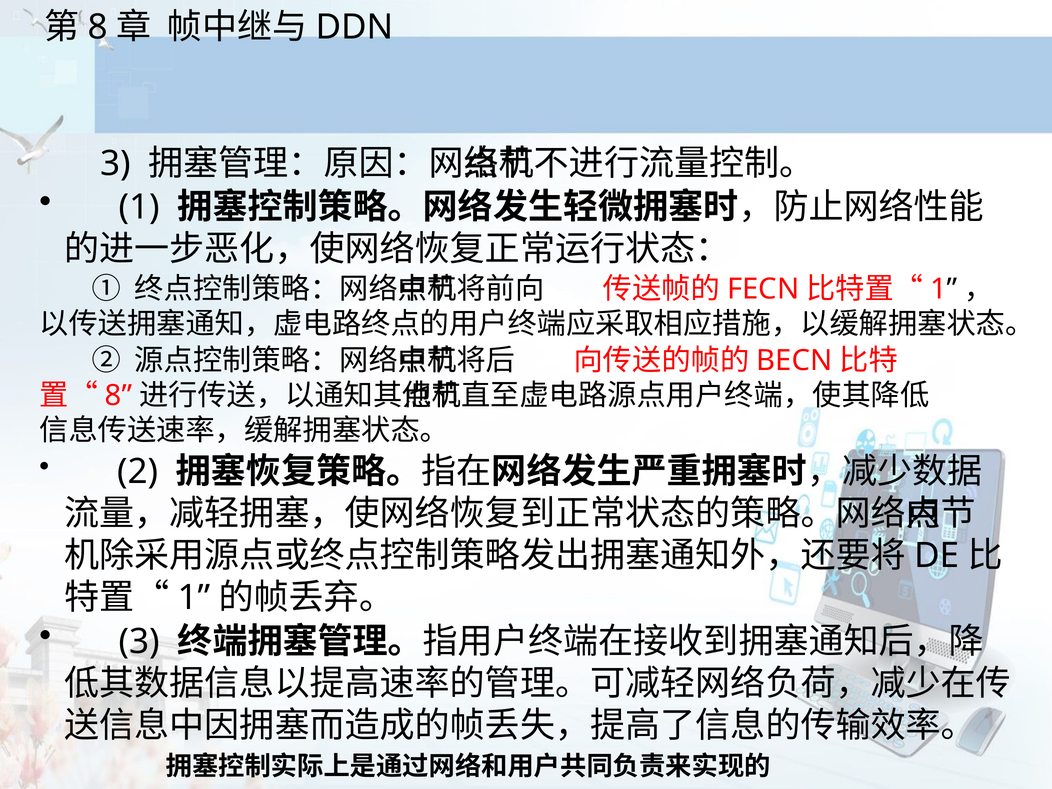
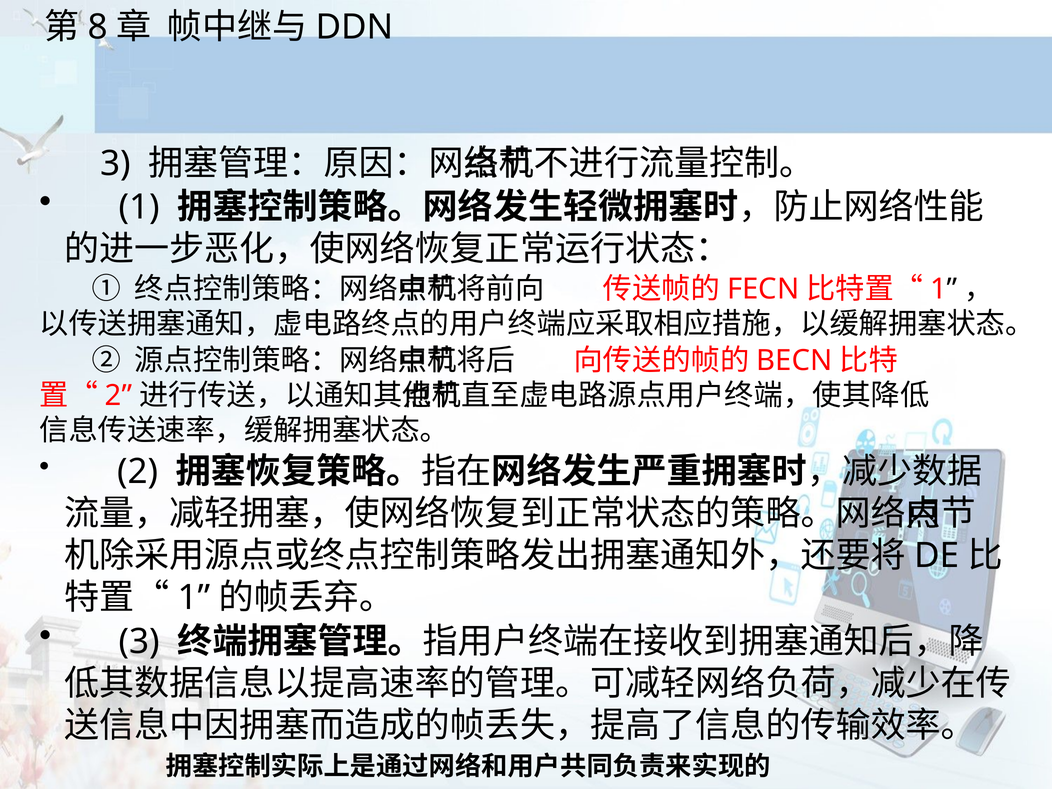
8: 8 -> 2 (118, 396)
